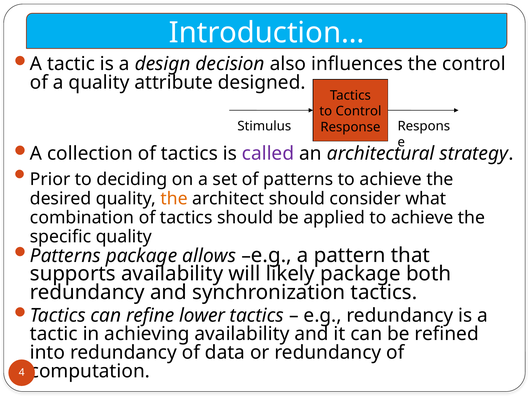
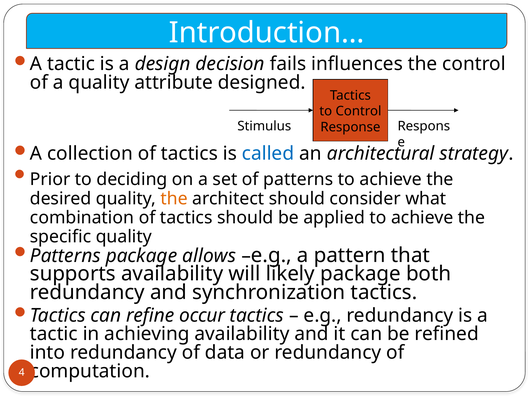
also: also -> fails (288, 64)
called colour: purple -> blue (268, 154)
lower: lower -> occur (202, 315)
